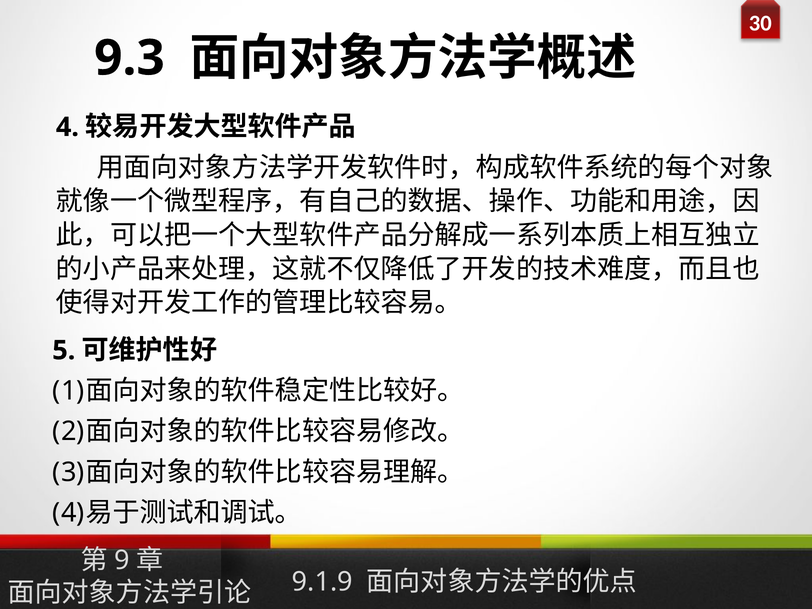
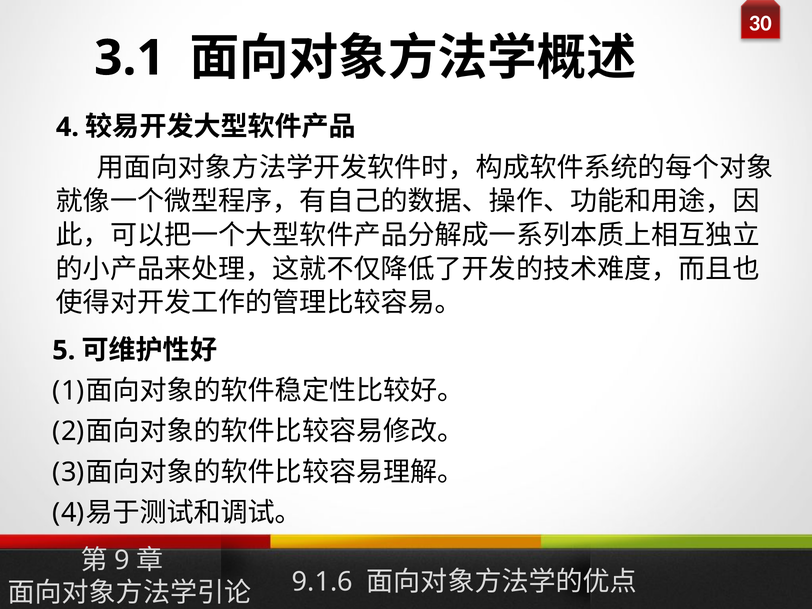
9.3: 9.3 -> 3.1 (129, 58)
9.1.9: 9.1.9 -> 9.1.6 (322, 582)
